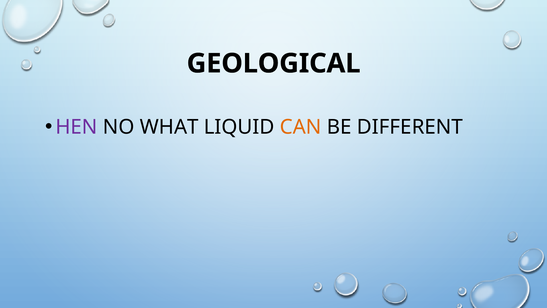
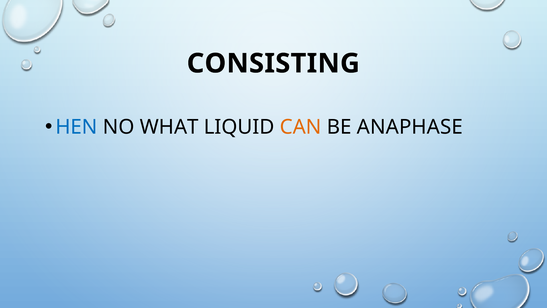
GEOLOGICAL: GEOLOGICAL -> CONSISTING (273, 63)
HEN colour: purple -> blue (76, 127)
DIFFERENT: DIFFERENT -> ANAPHASE (410, 127)
